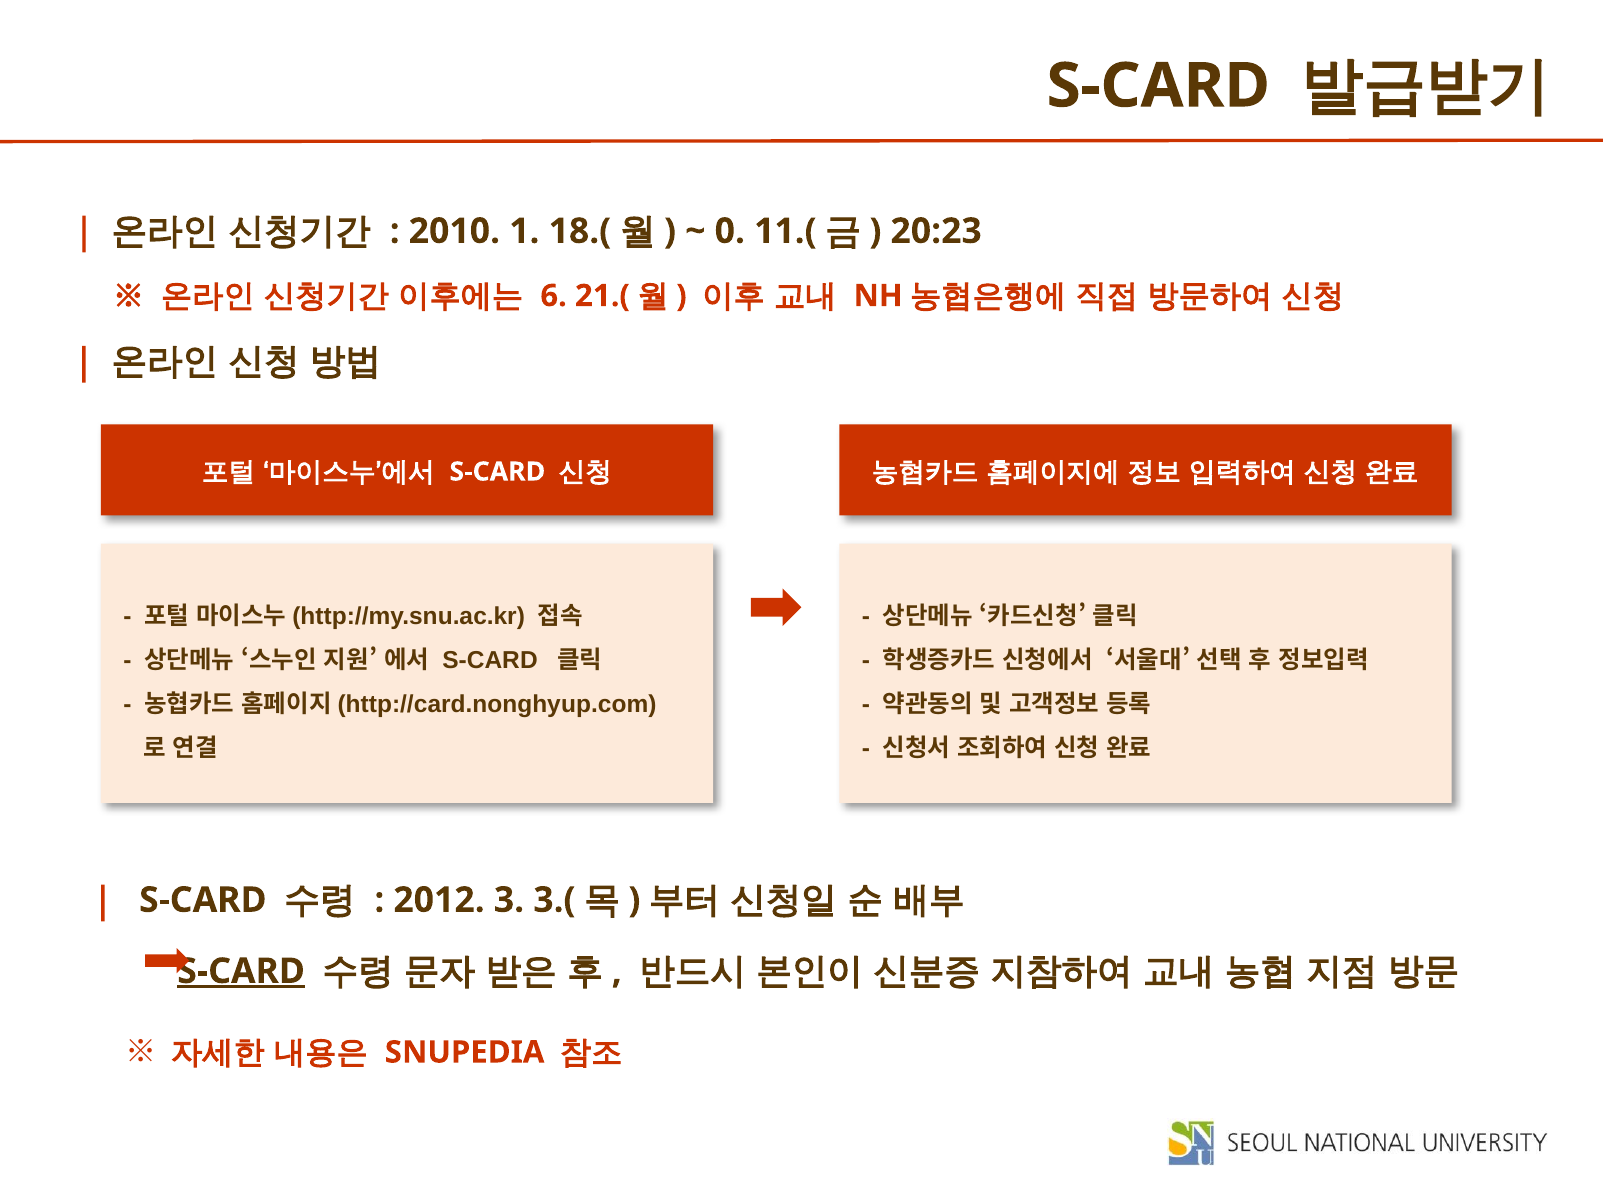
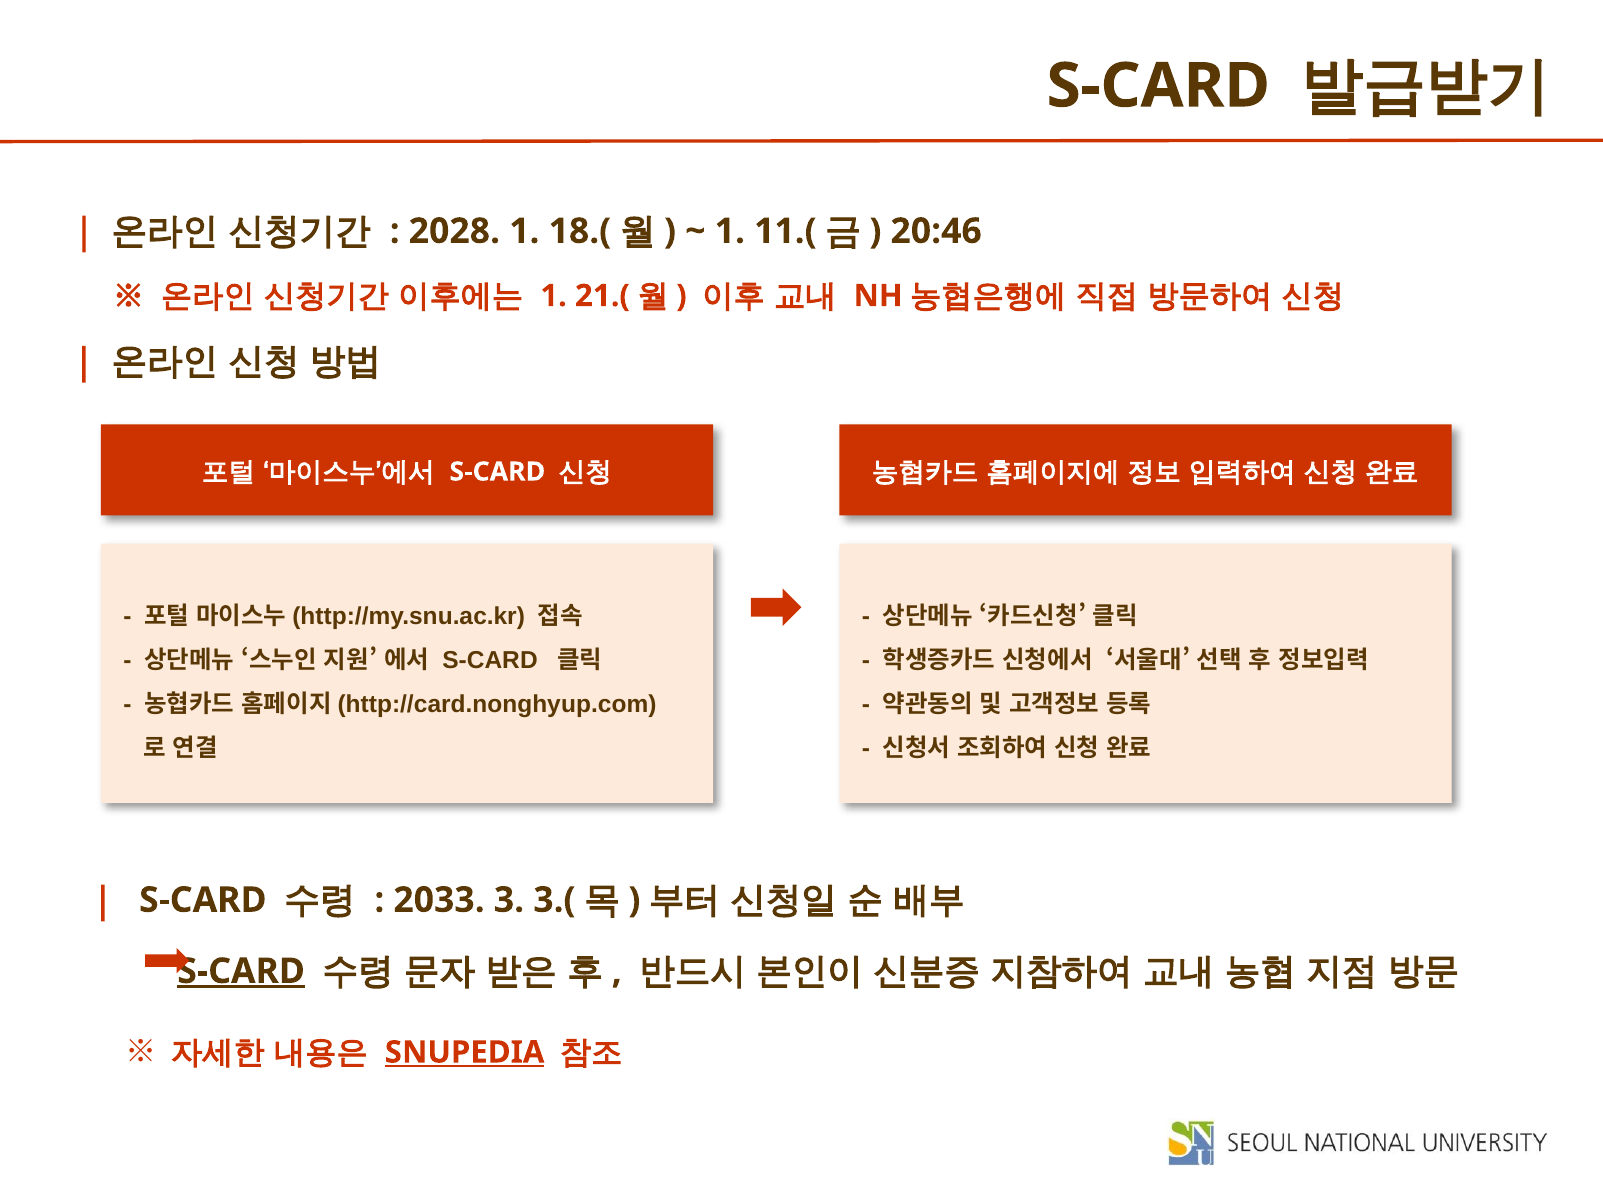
2010: 2010 -> 2028 (454, 231)
0: 0 -> 1 (730, 231)
20:23: 20:23 -> 20:46 (936, 231)
6: 6 -> 1 (554, 296)
2012: 2012 -> 2033 (439, 900)
SNUPEDIA underline: none -> present (465, 1052)
